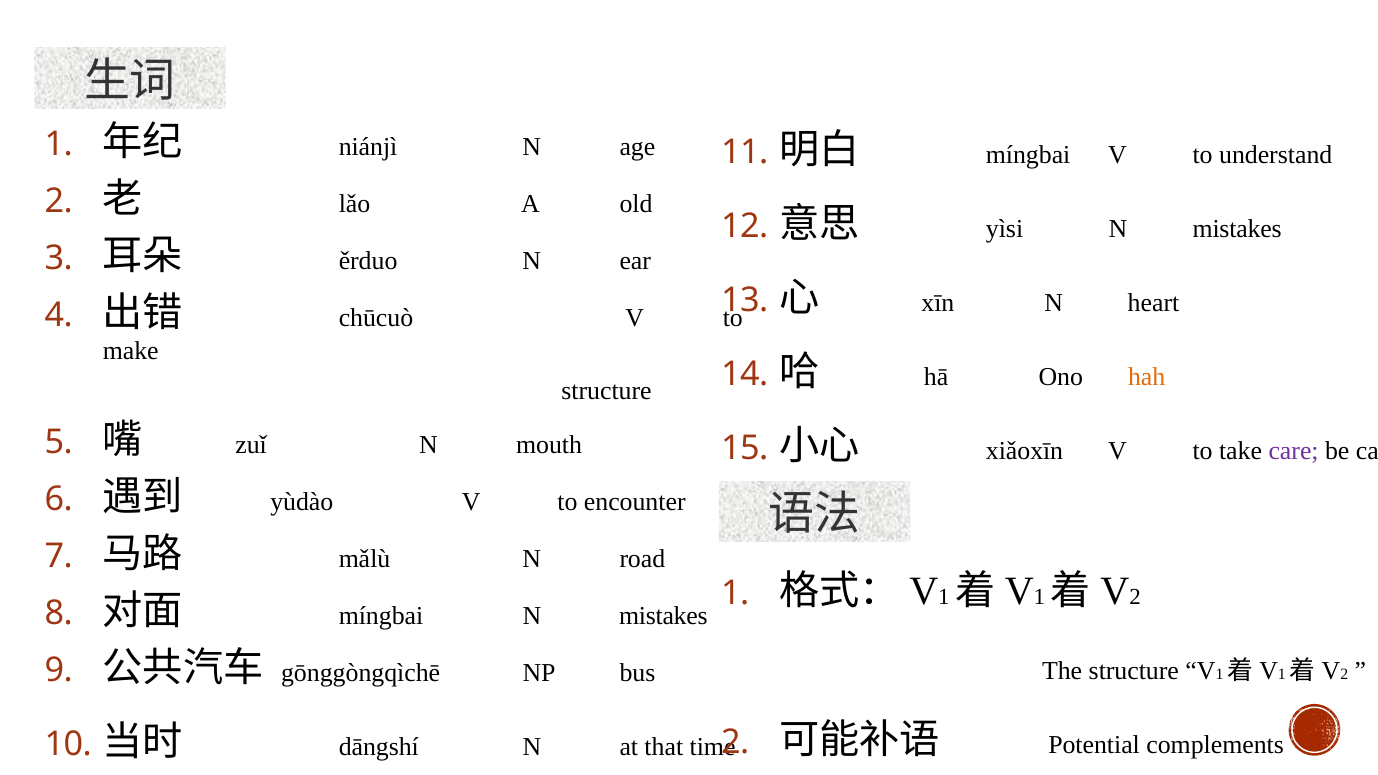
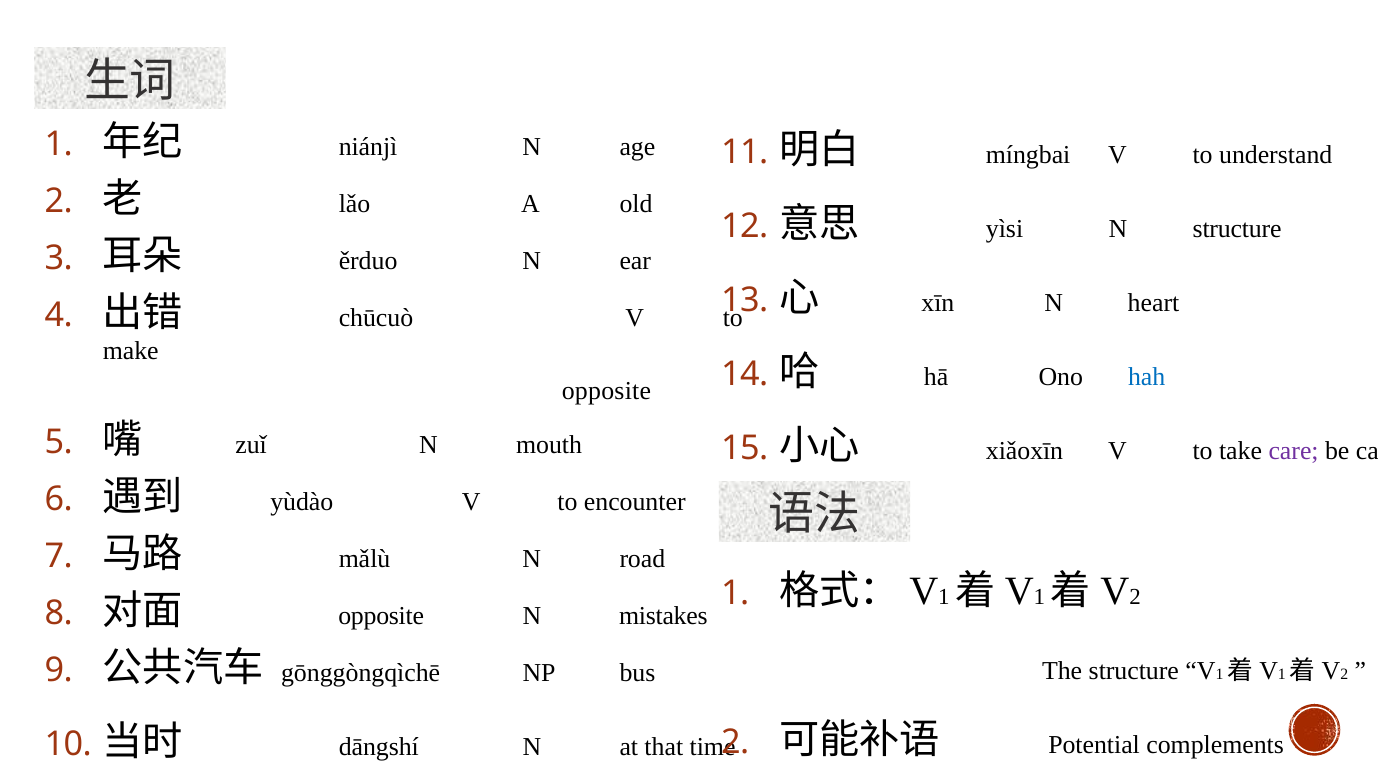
yìsi N mistakes: mistakes -> structure (1237, 229)
hah colour: orange -> blue (1147, 377)
structure: structure -> opposite (606, 391)
míngbai: míngbai -> opposite (381, 616)
